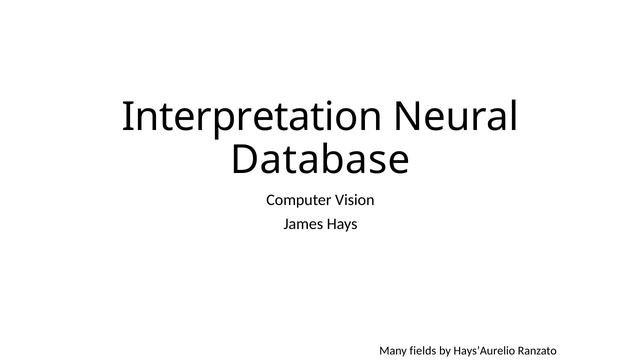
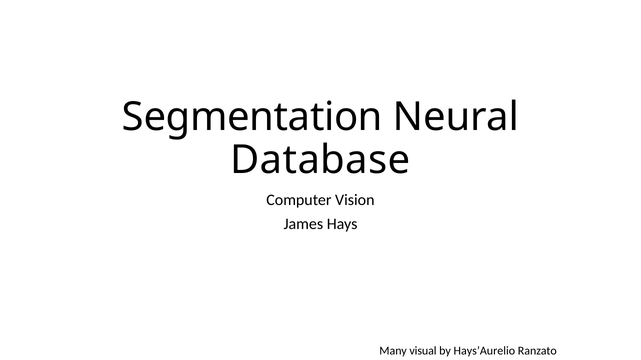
Interpretation: Interpretation -> Segmentation (252, 117)
fields: fields -> visual (423, 352)
